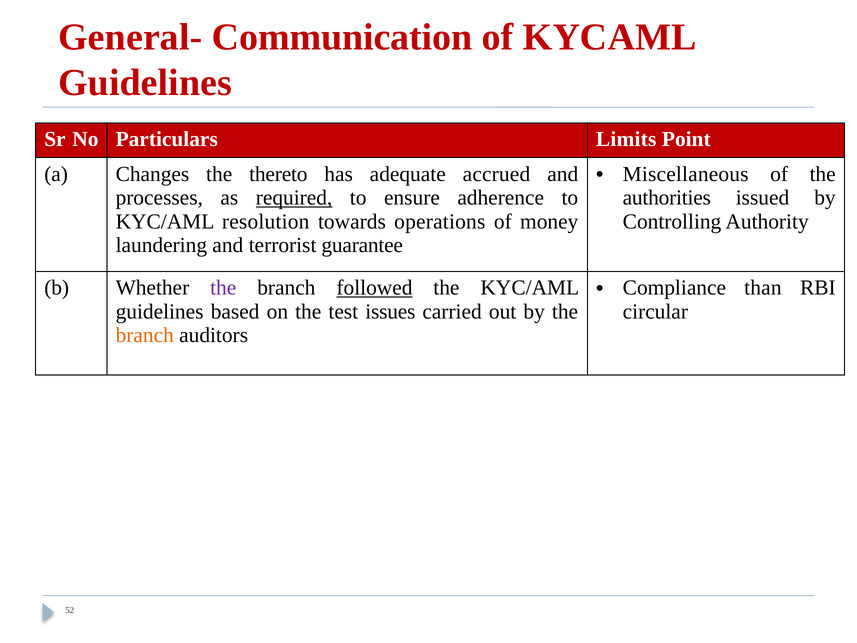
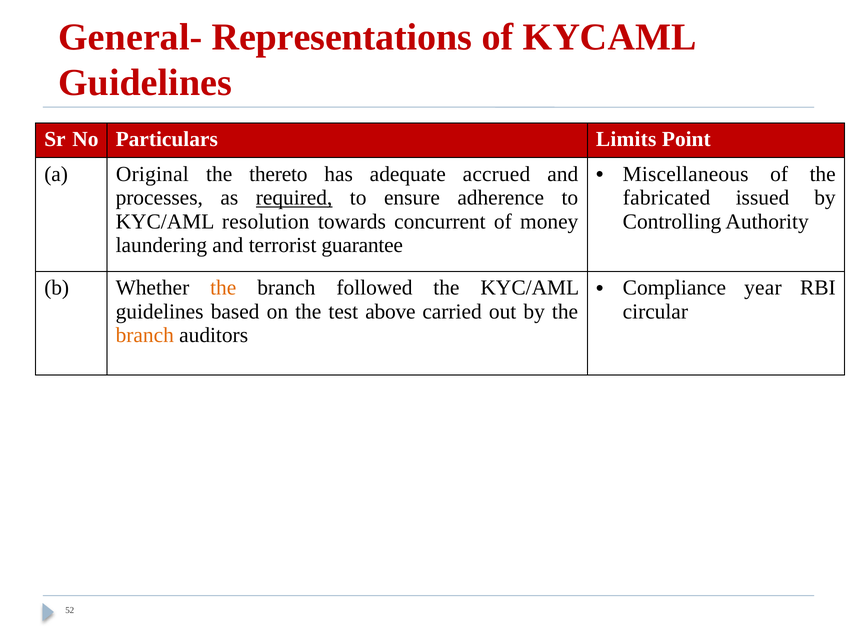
Communication: Communication -> Representations (342, 37)
Changes: Changes -> Original (152, 174)
authorities: authorities -> fabricated (667, 198)
operations: operations -> concurrent (440, 221)
the colour: purple -> orange (223, 288)
followed underline: present -> none (374, 288)
than: than -> year (763, 288)
issues: issues -> above (390, 311)
